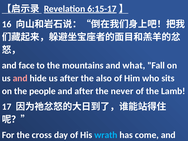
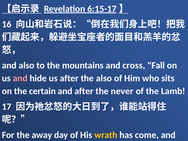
and face: face -> also (27, 65)
what: what -> cross (134, 65)
people: people -> certain (42, 91)
cross: cross -> away (42, 135)
wrath colour: light blue -> yellow (106, 135)
